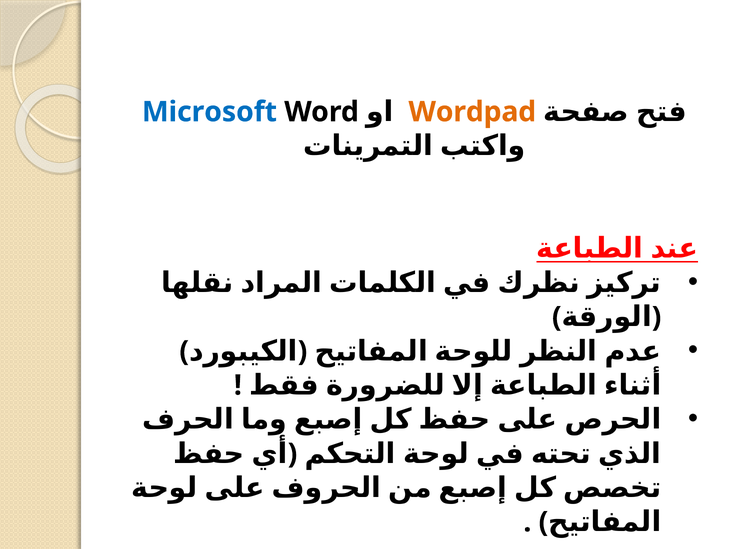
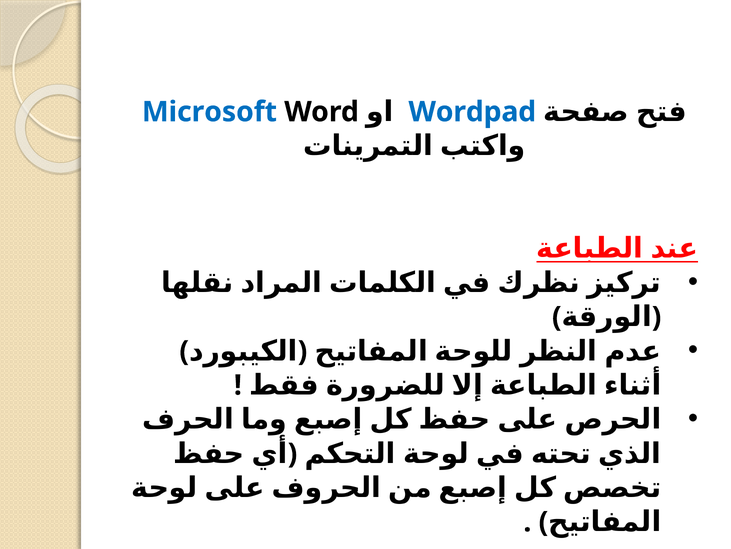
Wordpad colour: orange -> blue (472, 112)
